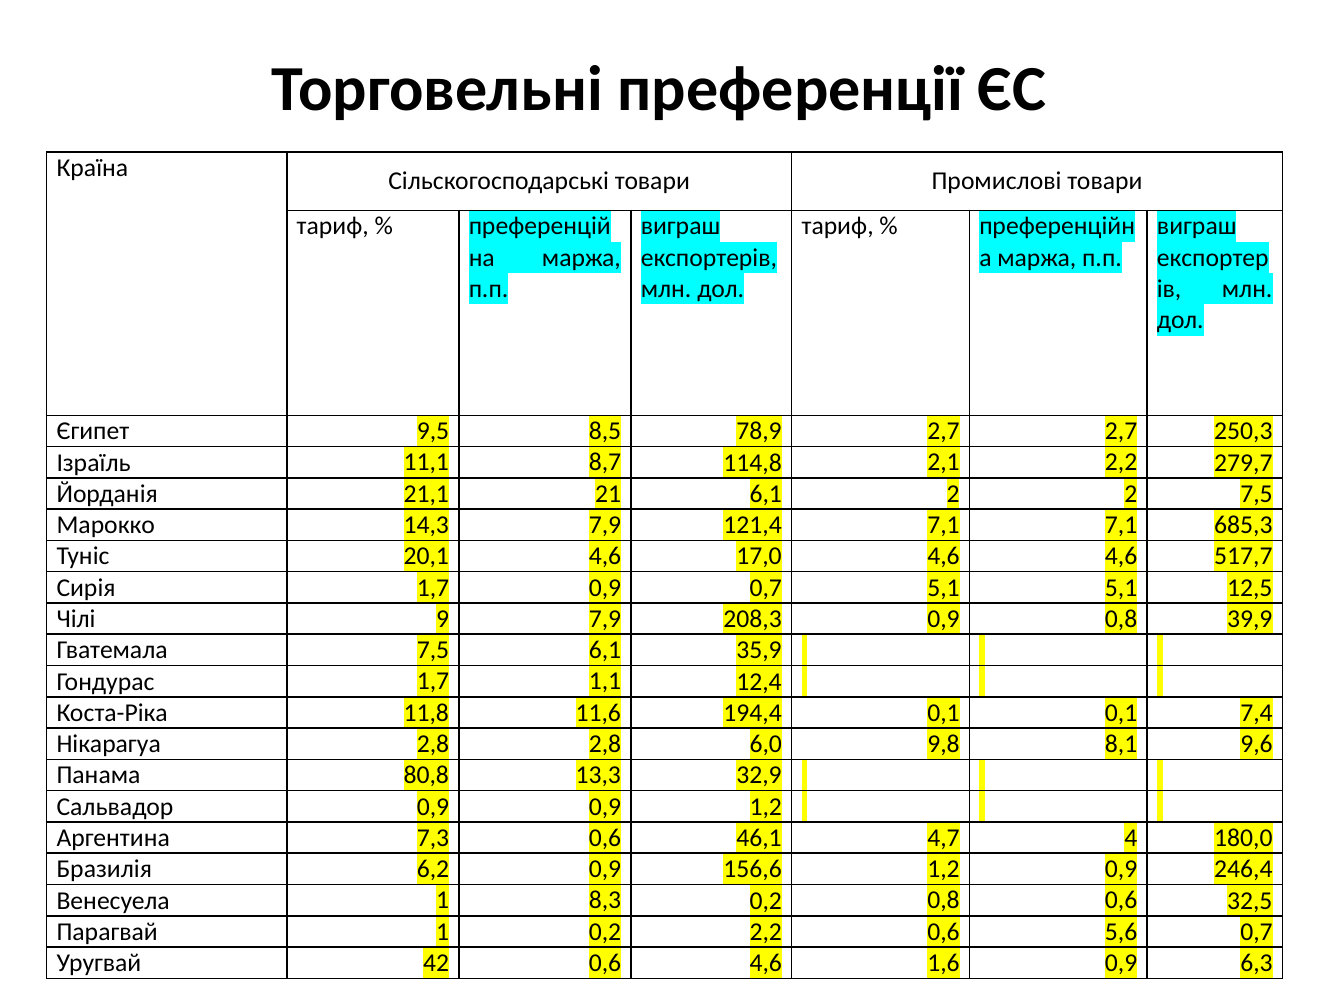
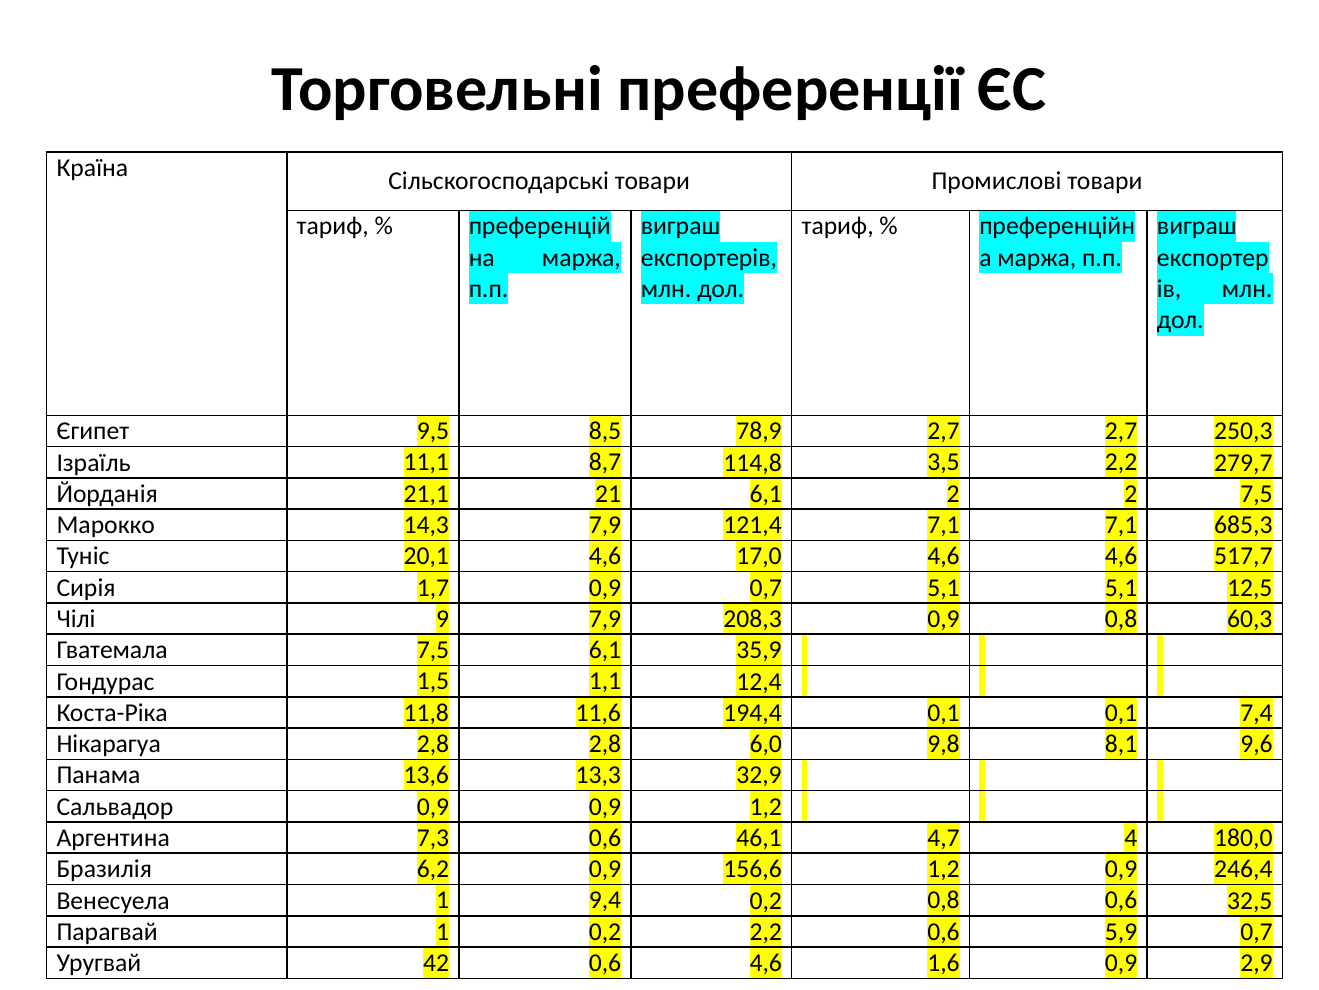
2,1: 2,1 -> 3,5 (943, 462)
39,9: 39,9 -> 60,3 (1250, 619)
Гондурас 1,7: 1,7 -> 1,5 (433, 681)
80,8: 80,8 -> 13,6 (426, 775)
8,3: 8,3 -> 9,4 (605, 900)
5,6: 5,6 -> 5,9 (1121, 931)
6,3: 6,3 -> 2,9 (1257, 962)
